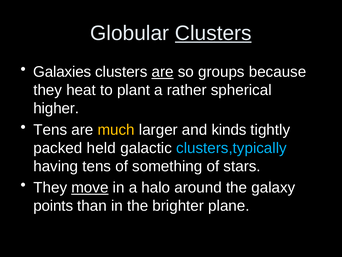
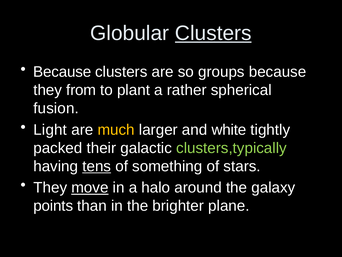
Galaxies: Galaxies -> Because (62, 72)
are underline: present -> none (163, 72)
heat: heat -> from (81, 90)
higher: higher -> fusion (56, 108)
Tens: Tens -> Light (50, 130)
kinds: kinds -> white (229, 130)
held: held -> their (101, 148)
clusters,typically colour: light blue -> light green (231, 148)
tens underline: none -> present (97, 166)
